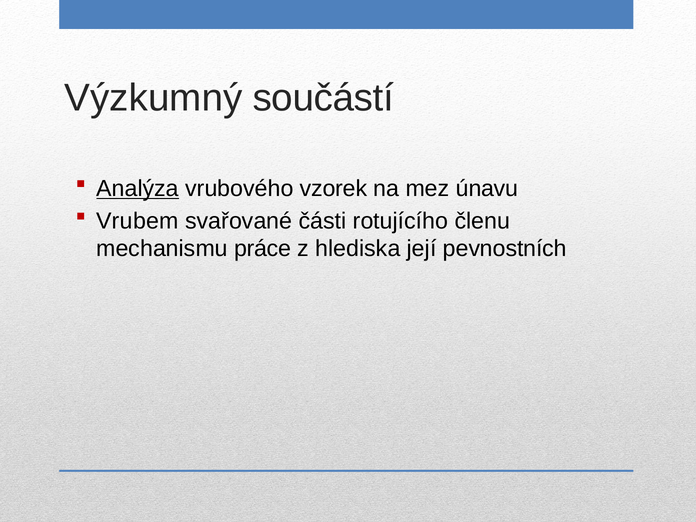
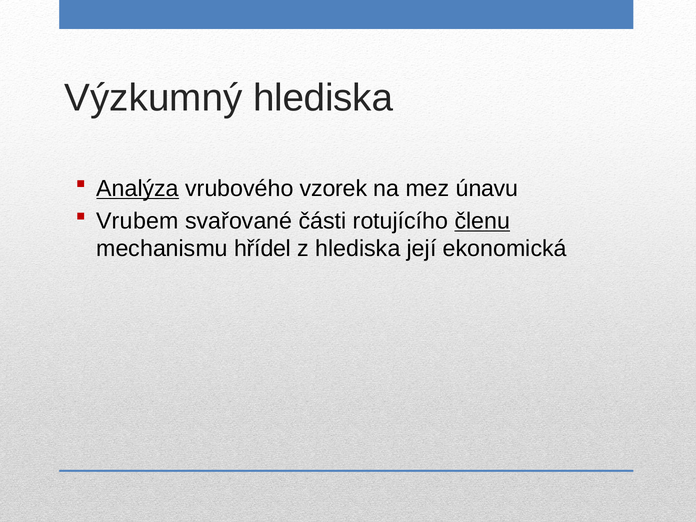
Výzkumný součástí: součástí -> hlediska (323, 98)
členu underline: none -> present (482, 221)
práce: práce -> hřídel (263, 249)
pevnostních: pevnostních -> ekonomická (505, 249)
